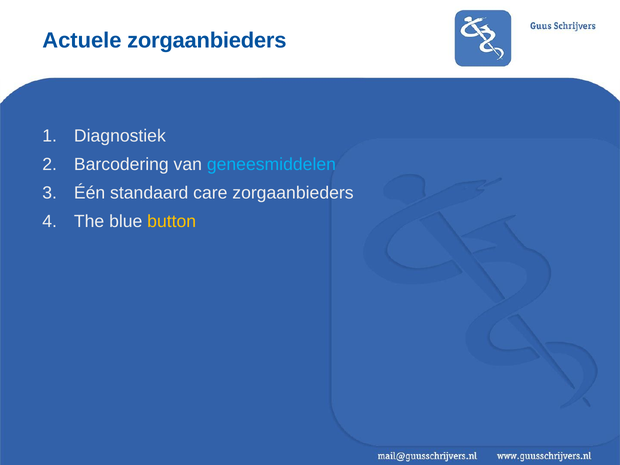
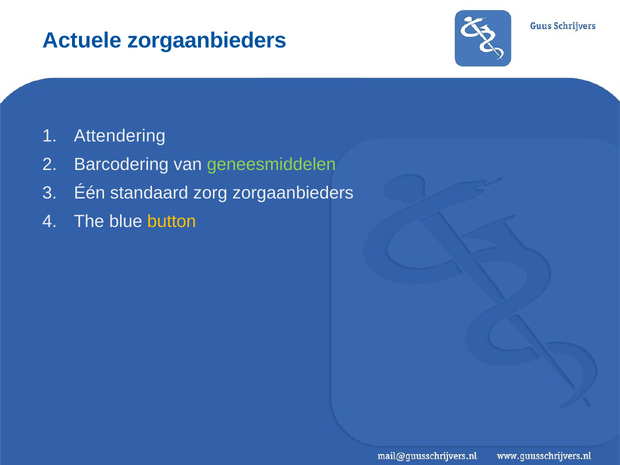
Diagnostiek: Diagnostiek -> Attendering (120, 136)
geneesmiddelen colour: light blue -> light green (271, 164)
care: care -> zorg (210, 193)
